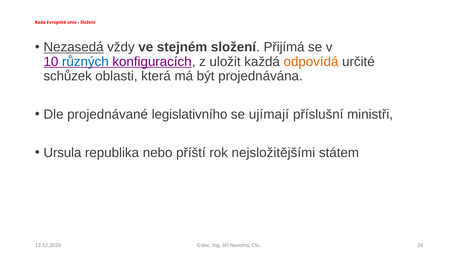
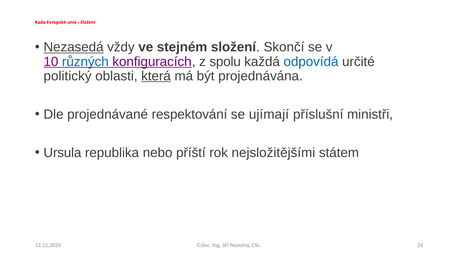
Přijímá: Přijímá -> Skončí (284, 47)
uložit: uložit -> spolu (225, 62)
odpovídá colour: orange -> blue (311, 62)
schůzek: schůzek -> politický (68, 76)
která underline: none -> present (156, 76)
legislativního: legislativního -> respektování (189, 115)
